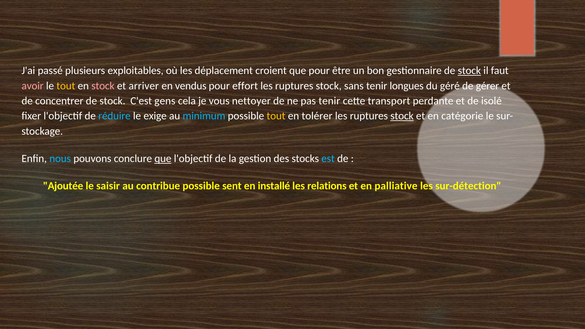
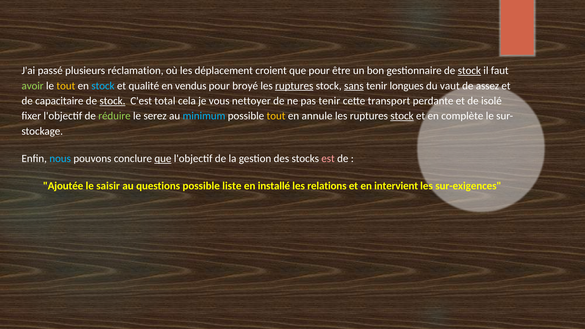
exploitables: exploitables -> réclamation (136, 71)
avoir colour: pink -> light green (33, 86)
stock colour: pink -> light blue (103, 86)
arriver: arriver -> qualité (144, 86)
effort: effort -> broyé (245, 86)
ruptures underline: none -> present (294, 86)
sans underline: none -> present (354, 86)
géré: géré -> vaut (450, 86)
gérer: gérer -> assez (487, 86)
concentrer: concentrer -> capacitaire (59, 101)
stock underline: none -> present (112, 101)
gens: gens -> total (165, 101)
réduire colour: light blue -> light green (114, 116)
exige: exige -> serez (155, 116)
tolérer: tolérer -> annule (317, 116)
catégorie: catégorie -> complète (462, 116)
est colour: light blue -> pink (328, 158)
contribue: contribue -> questions (158, 186)
sent: sent -> liste (232, 186)
palliative: palliative -> intervient (396, 186)
sur-détection: sur-détection -> sur-exigences (468, 186)
